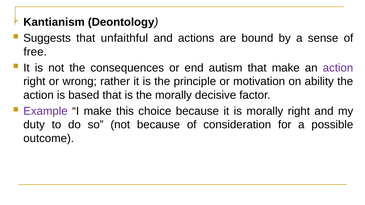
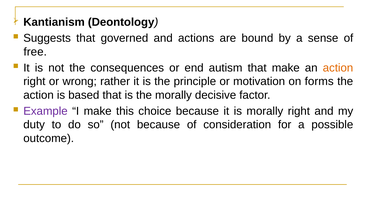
unfaithful: unfaithful -> governed (124, 38)
action colour: purple -> orange (338, 68)
ability: ability -> forms (319, 82)
